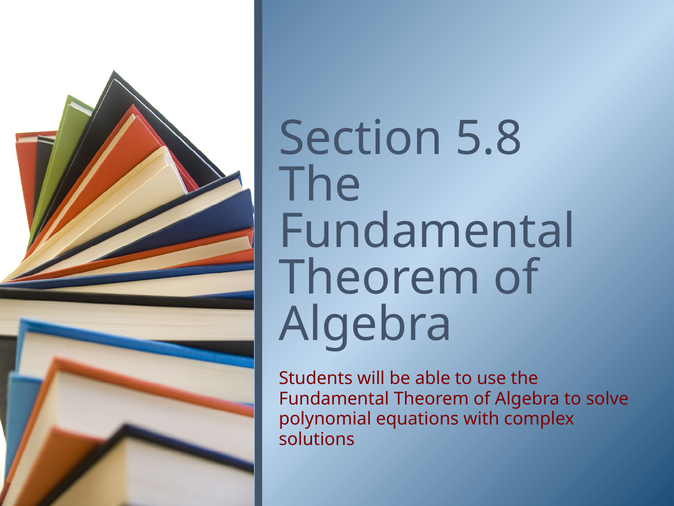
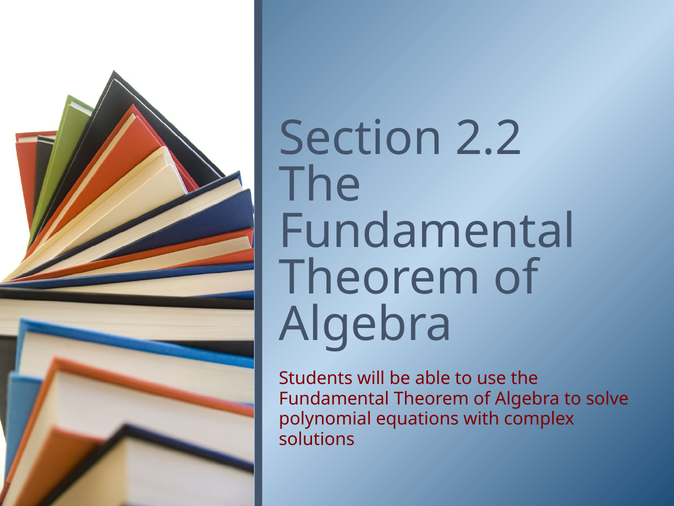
5.8: 5.8 -> 2.2 (489, 138)
